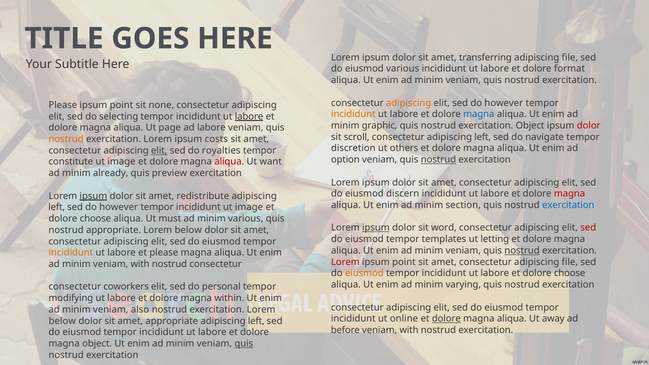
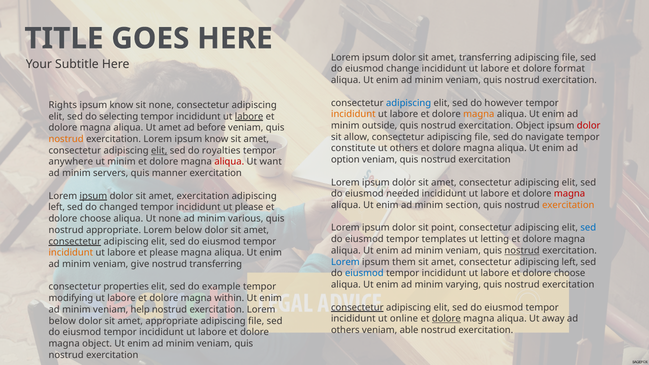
eiusmod various: various -> change (403, 69)
adipiscing colour: orange -> blue (409, 103)
Please: Please -> Rights (63, 105)
point: point -> know (122, 105)
magna colour: blue -> orange (479, 114)
graphic: graphic -> outside (380, 126)
Ut page: page -> amet (170, 128)
ad labore: labore -> before (211, 128)
scroll: scroll -> allow (357, 137)
consectetur adipiscing left: left -> file (483, 137)
Lorem ipsum costs: costs -> know (216, 139)
discretion: discretion -> constitute (353, 148)
nostrud underline: present -> none (438, 160)
constitute: constitute -> anywhere (71, 162)
image: image -> minim (122, 162)
already: already -> servers (111, 173)
preview: preview -> manner (169, 173)
discern: discern -> needed (403, 194)
amet redistribute: redistribute -> exercitation (203, 196)
exercitation colour: blue -> orange (568, 205)
however: however -> changed (119, 207)
incididunt ut image: image -> please (249, 207)
Ut must: must -> none (170, 219)
ipsum underline: present -> none (376, 228)
word: word -> point (444, 228)
sed colour: red -> blue (588, 228)
consectetur underline: none -> present (75, 241)
Lorem colour: red -> blue (345, 262)
point: point -> them (404, 262)
consectetur adipiscing file: file -> left (570, 262)
minim veniam with: with -> give (140, 264)
nostrud consectetur: consectetur -> transferring (216, 264)
eiusmod colour: orange -> blue (364, 273)
coworkers: coworkers -> properties (126, 287)
personal: personal -> example (221, 287)
consectetur underline: none -> present (357, 307)
also: also -> help (140, 310)
left: left -> file (256, 321)
before: before -> others (345, 330)
with: with -> able (409, 330)
quis underline: present -> none (244, 344)
